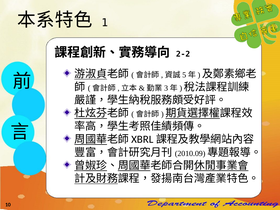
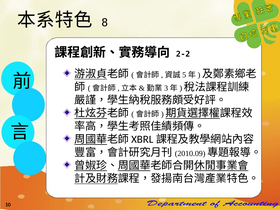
1: 1 -> 8 (105, 23)
